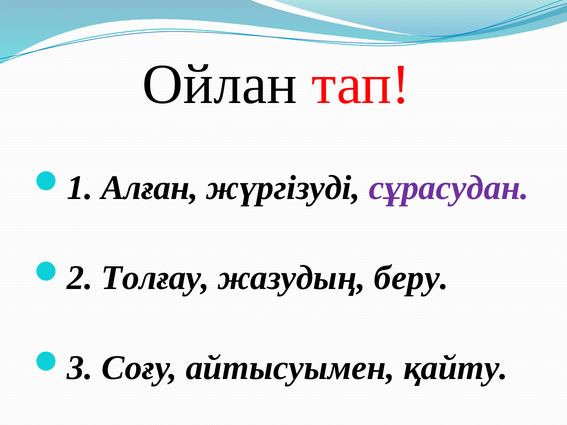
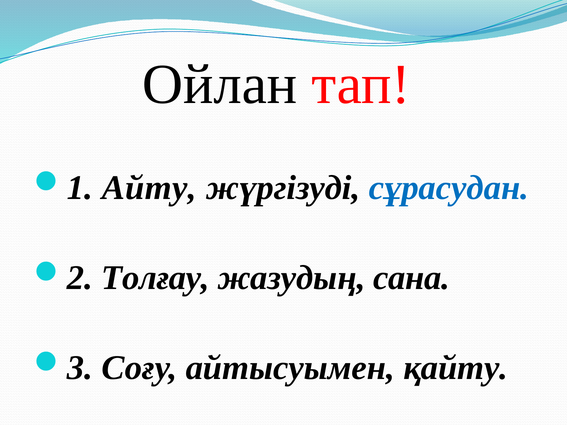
Алған: Алған -> Айту (149, 188)
сұрасудан colour: purple -> blue (449, 188)
беру: беру -> сана (412, 278)
